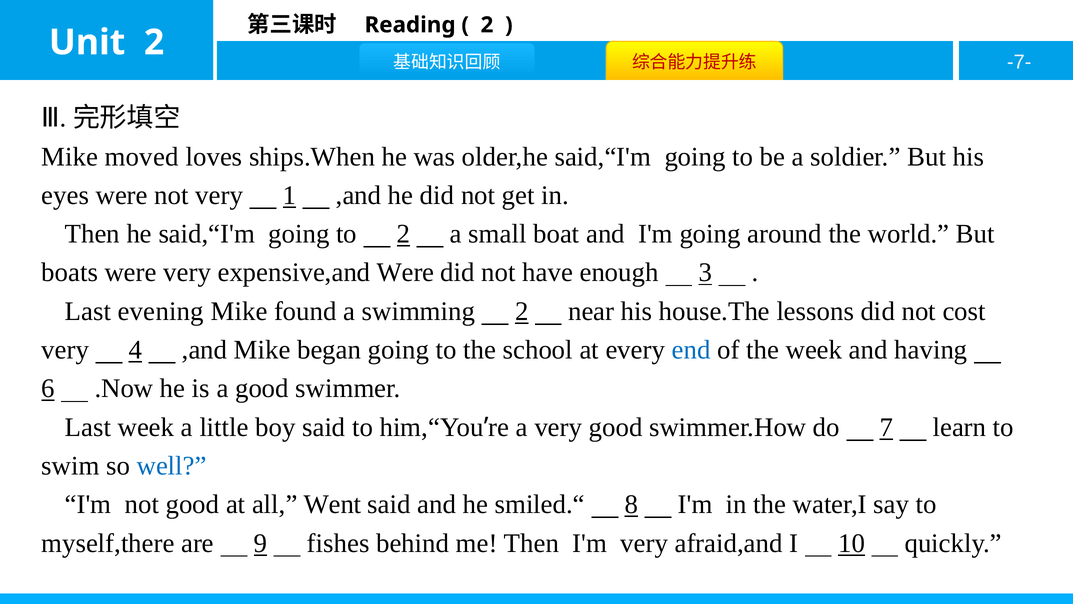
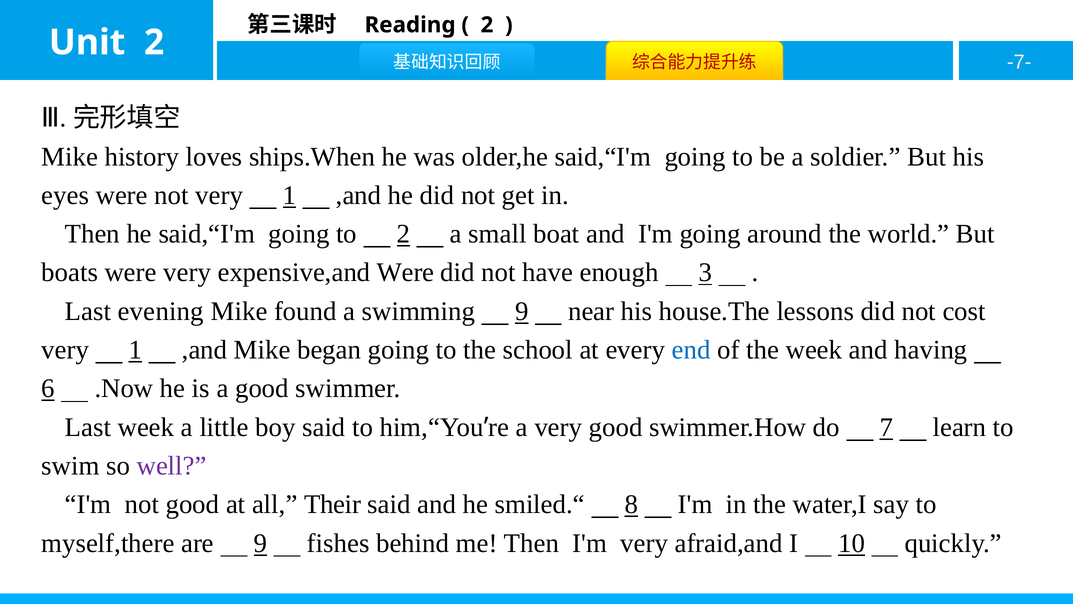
moved: moved -> history (142, 157)
swimming 2: 2 -> 9 (522, 311)
4: 4 -> 1 (135, 350)
well colour: blue -> purple (172, 466)
Went: Went -> Their (333, 504)
